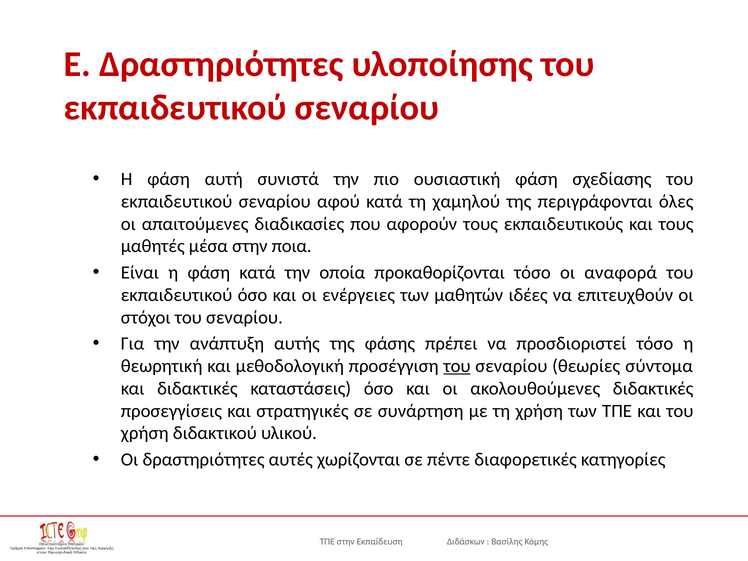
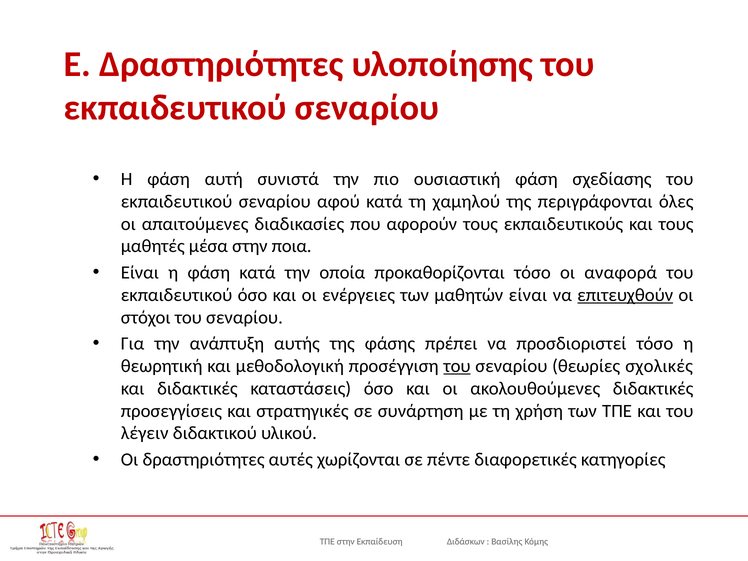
μαθητών ιδέες: ιδέες -> είναι (528, 295)
επιτευχθούν underline: none -> present (625, 295)
σύντομα: σύντομα -> σχολικές (659, 366)
χρήση: χρήση -> λέγειν (145, 433)
